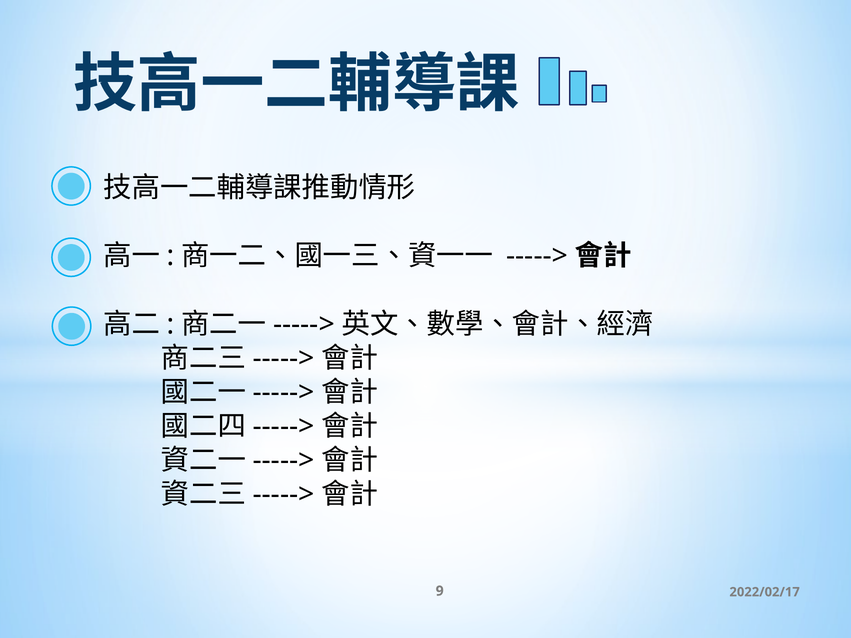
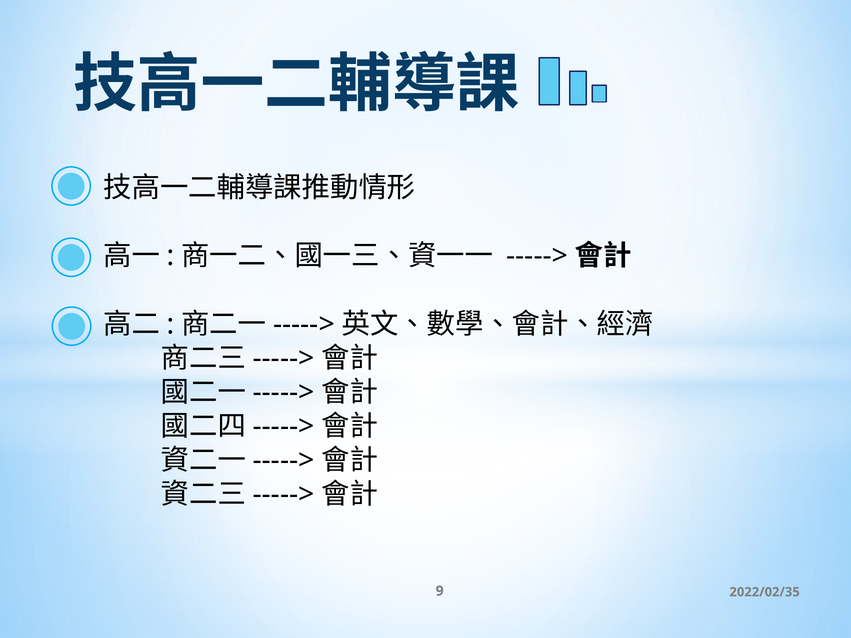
2022/02/17: 2022/02/17 -> 2022/02/35 (765, 592)
